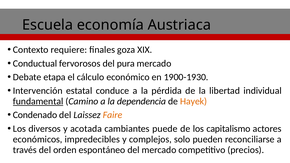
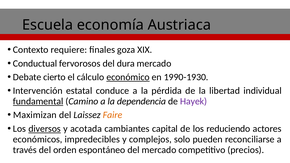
pura: pura -> dura (126, 63)
etapa: etapa -> cierto (55, 77)
económico underline: none -> present (128, 77)
1900-1930: 1900-1930 -> 1990-1930 (186, 77)
Hayek colour: orange -> purple (194, 101)
Condenado: Condenado -> Maximizan (35, 115)
diversos underline: none -> present (45, 129)
puede: puede -> capital (165, 129)
capitalismo: capitalismo -> reduciendo (228, 129)
